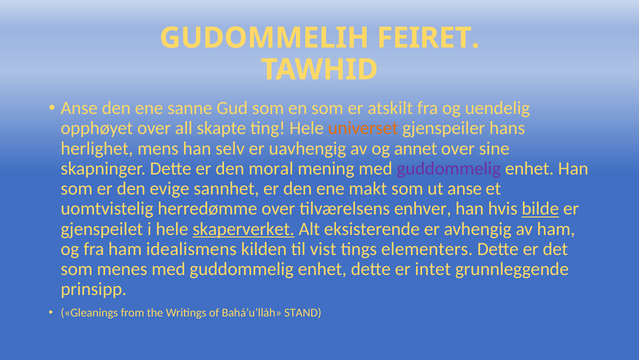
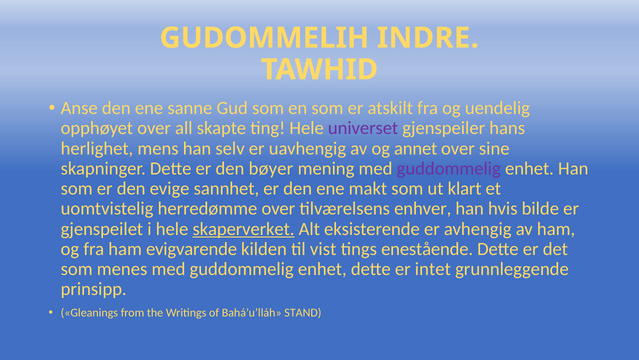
FEIRET: FEIRET -> INDRE (428, 38)
universet colour: orange -> purple (363, 128)
moral: moral -> bøyer (271, 168)
ut anse: anse -> klart (465, 188)
bilde underline: present -> none (540, 208)
idealismens: idealismens -> evigvarende (192, 249)
elementers: elementers -> enestående (427, 249)
